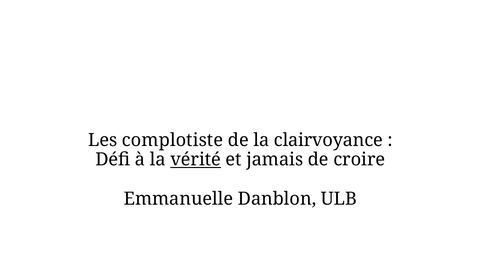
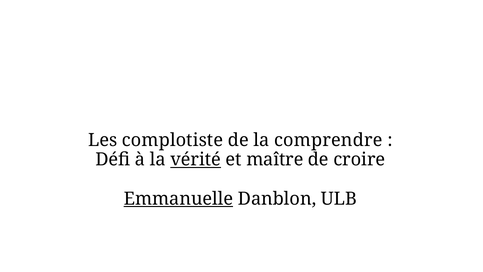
clairvoyance: clairvoyance -> comprendre (328, 140)
jamais: jamais -> maître (275, 159)
Emmanuelle underline: none -> present (178, 199)
